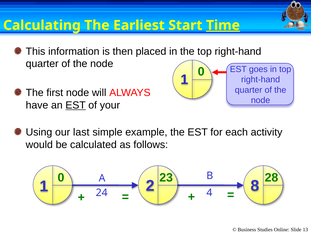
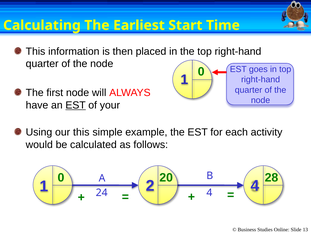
Time underline: present -> none (223, 25)
our last: last -> this (81, 132)
23: 23 -> 20 (166, 178)
2 8: 8 -> 4 (255, 186)
